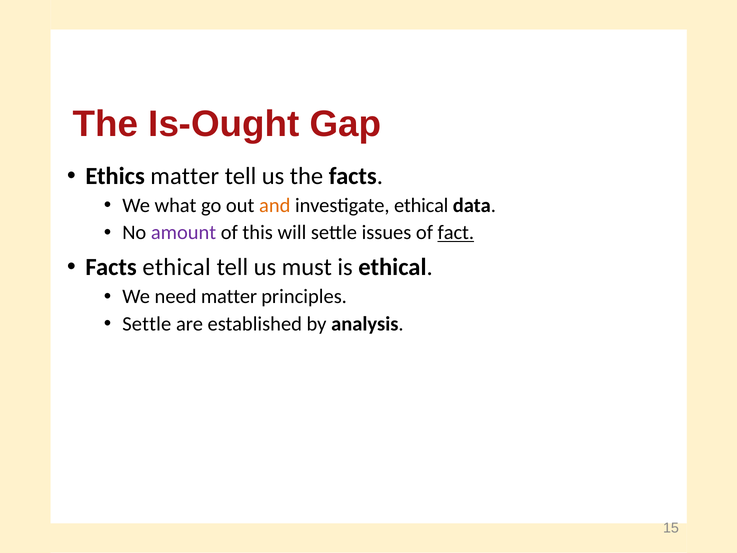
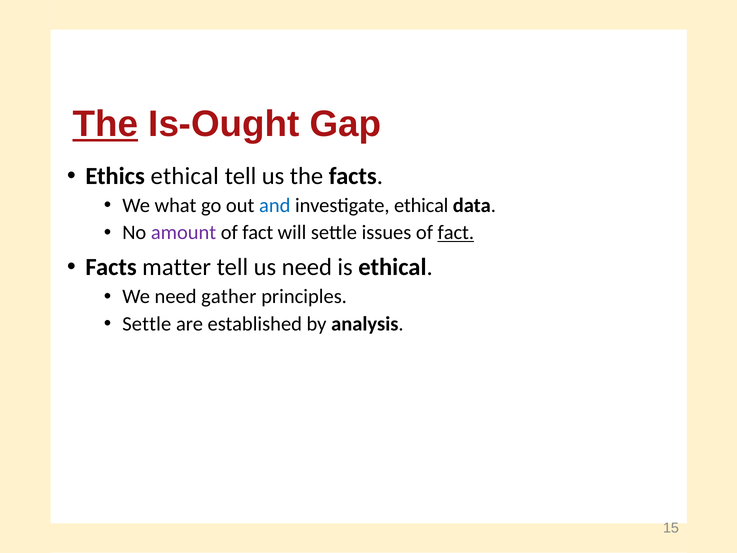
The underline: none -> present (105, 124)
Ethics matter: matter -> ethical (185, 176)
and colour: orange -> blue (275, 205)
this: this -> fact (258, 233)
Facts ethical: ethical -> matter (177, 267)
us must: must -> need (307, 267)
need matter: matter -> gather (229, 296)
